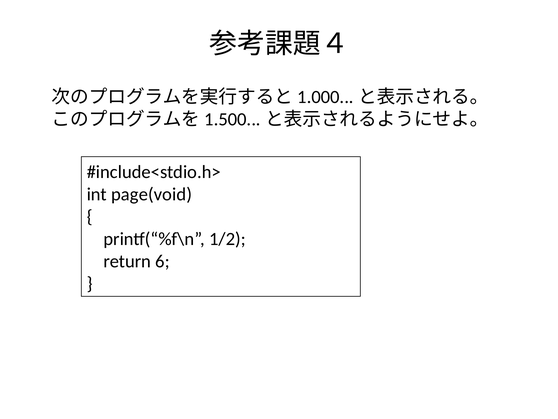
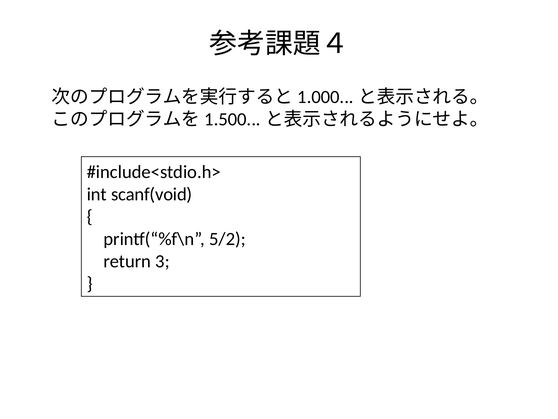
page(void: page(void -> scanf(void (152, 194)
1/2: 1/2 -> 5/2 (227, 239)
6: 6 -> 3 (162, 261)
